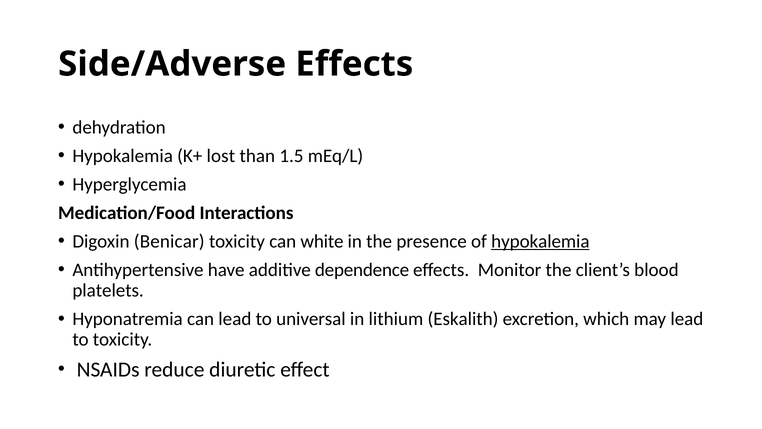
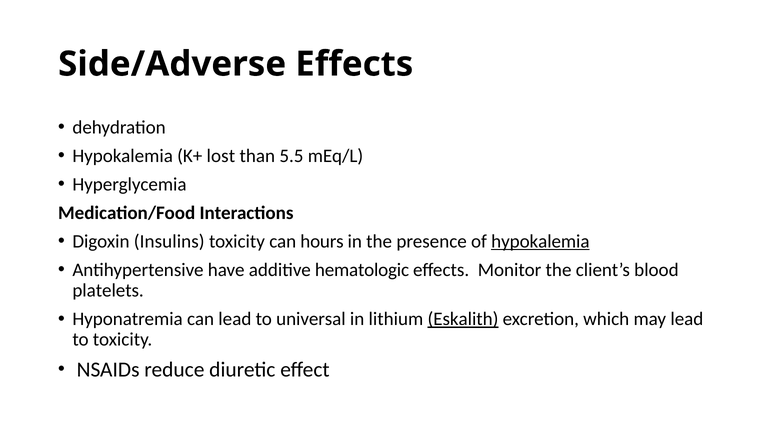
1.5: 1.5 -> 5.5 (291, 156)
Benicar: Benicar -> Insulins (169, 241)
white: white -> hours (322, 241)
dependence: dependence -> hematologic (362, 270)
Eskalith underline: none -> present (463, 319)
